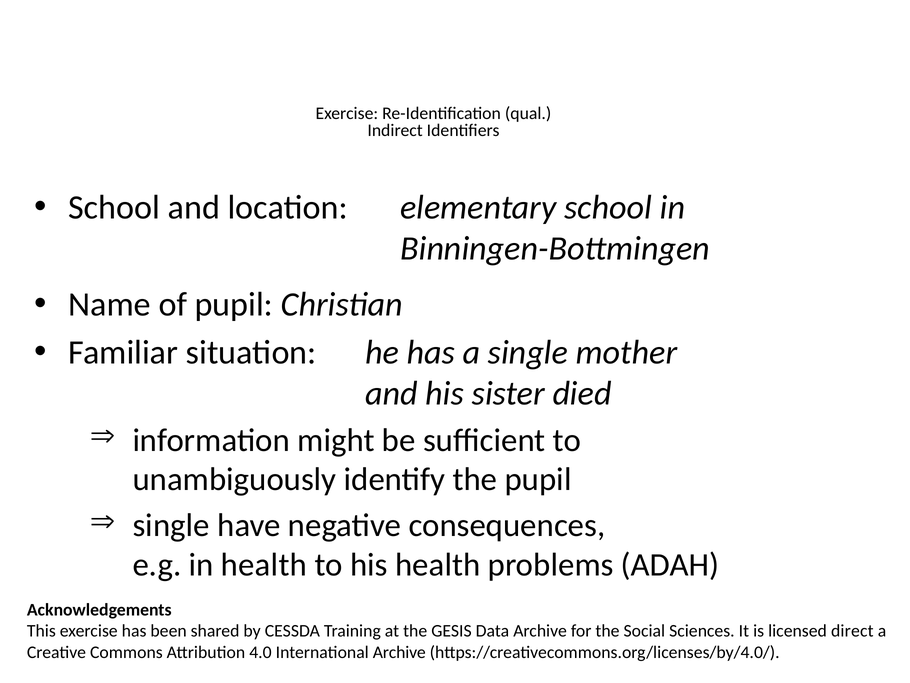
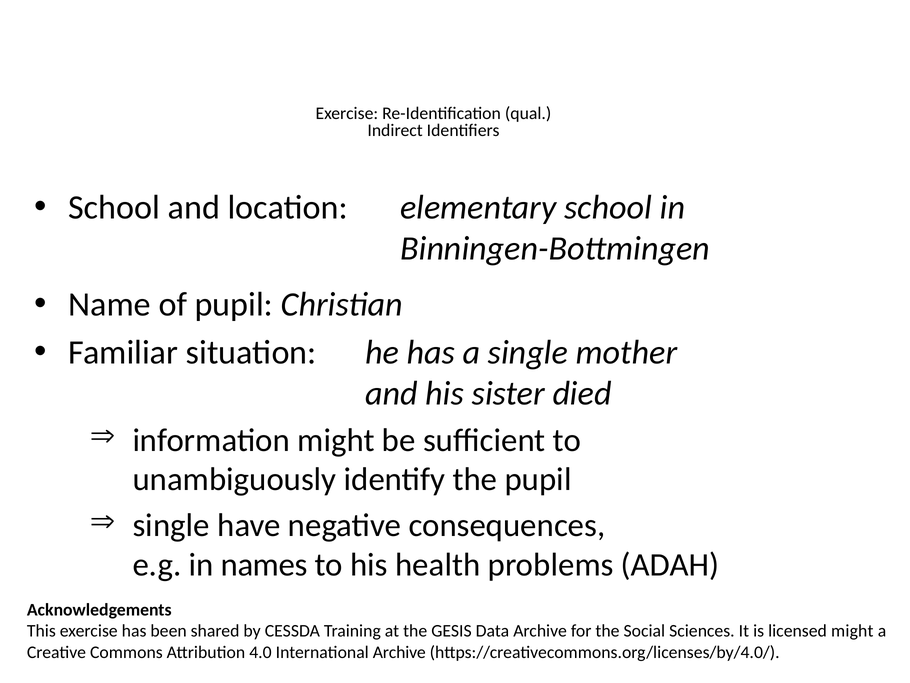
in health: health -> names (264, 565)
licensed direct: direct -> might (852, 631)
